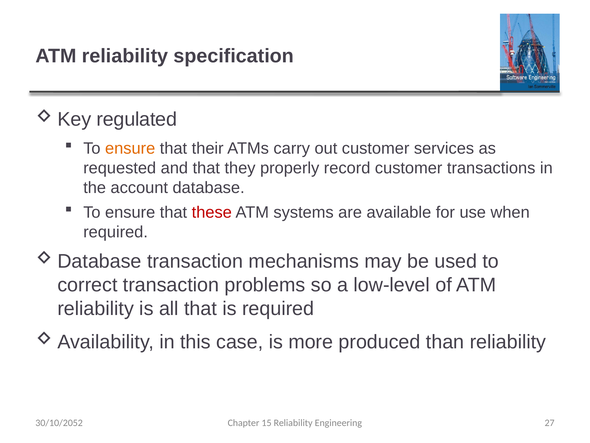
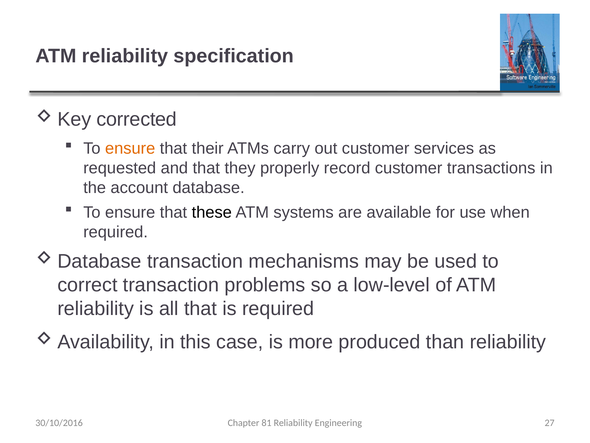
regulated: regulated -> corrected (137, 119)
these colour: red -> black (212, 212)
30/10/2052: 30/10/2052 -> 30/10/2016 (59, 423)
15: 15 -> 81 (267, 423)
